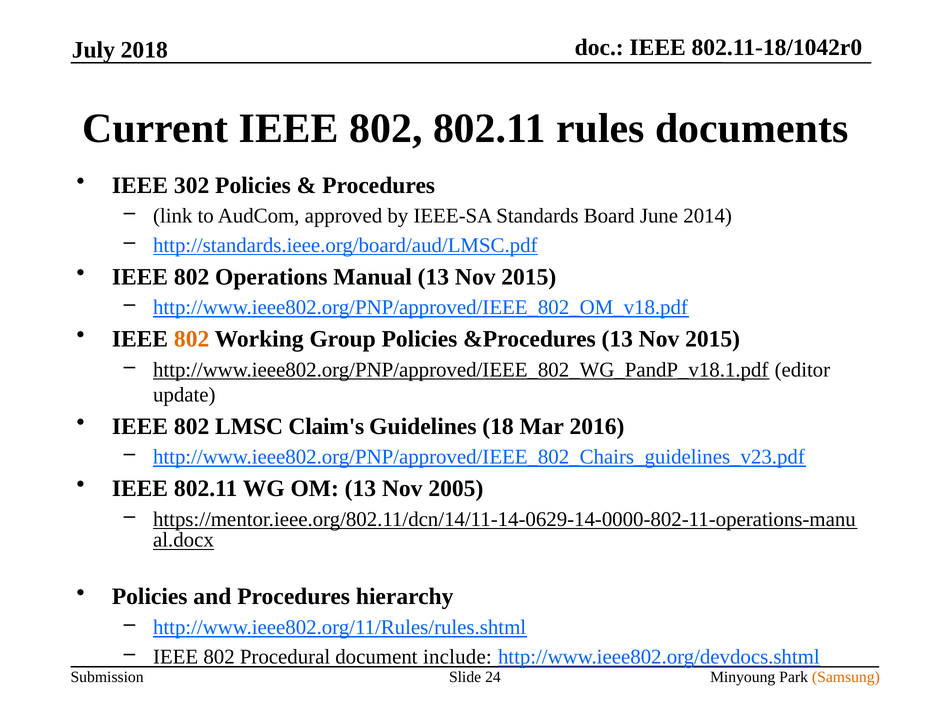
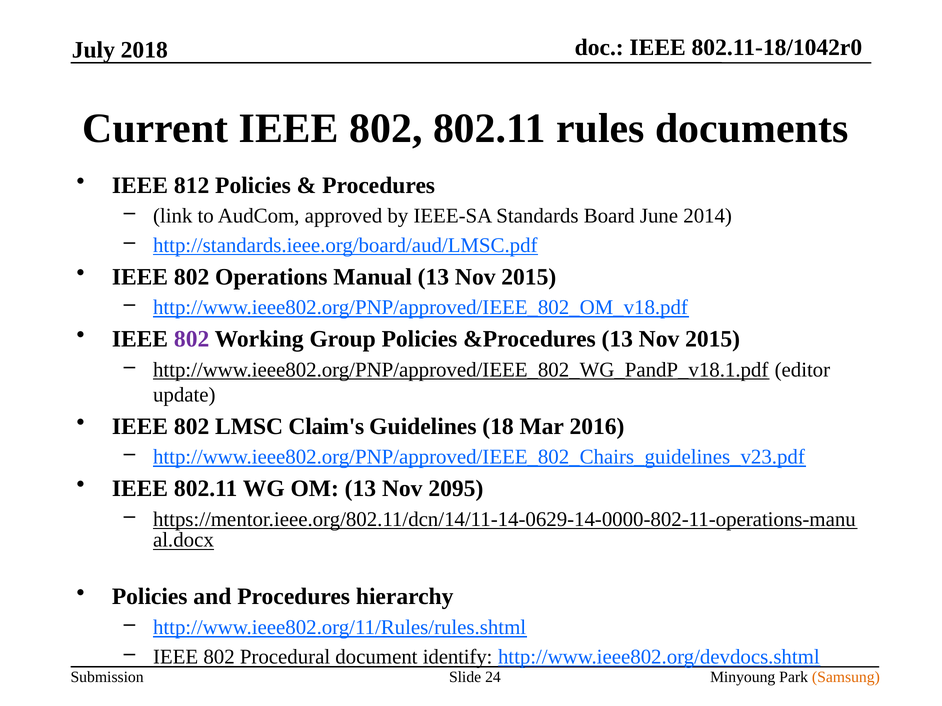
302: 302 -> 812 (192, 185)
802 colour: orange -> purple (192, 339)
2005: 2005 -> 2095 (456, 489)
include: include -> identify (458, 657)
